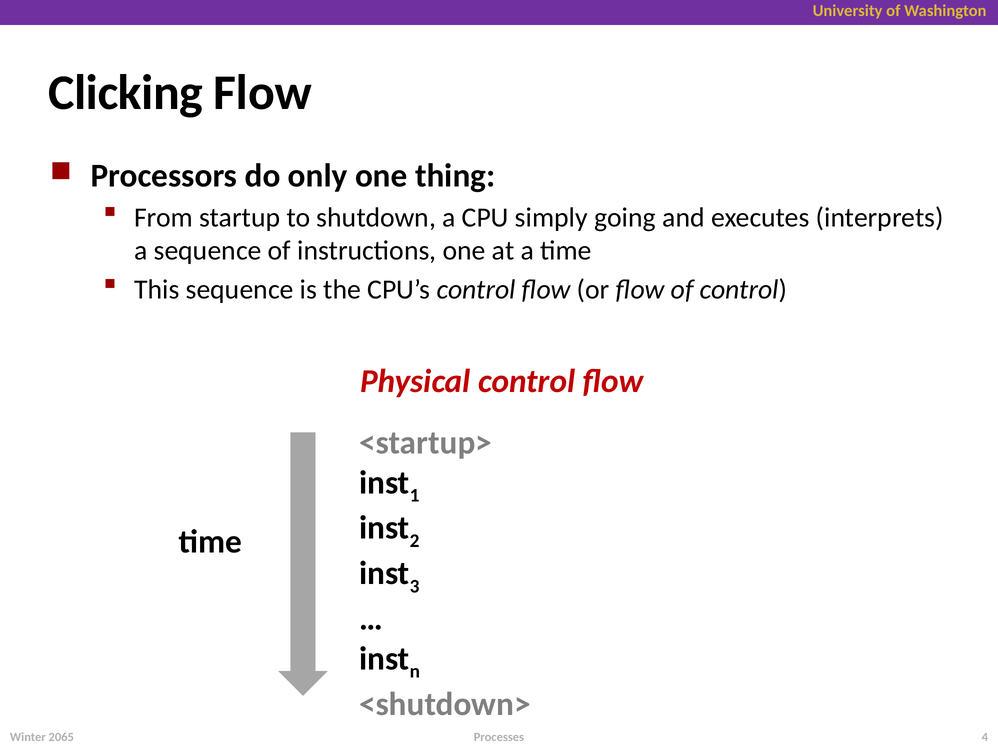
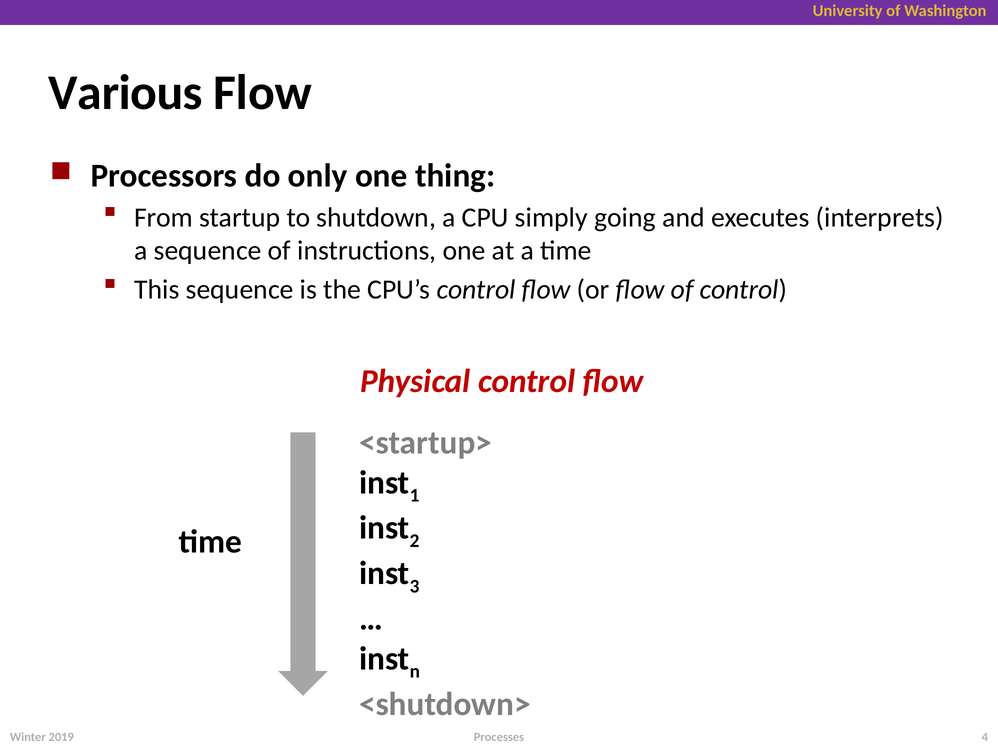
Clicking: Clicking -> Various (126, 93)
2065: 2065 -> 2019 (61, 738)
